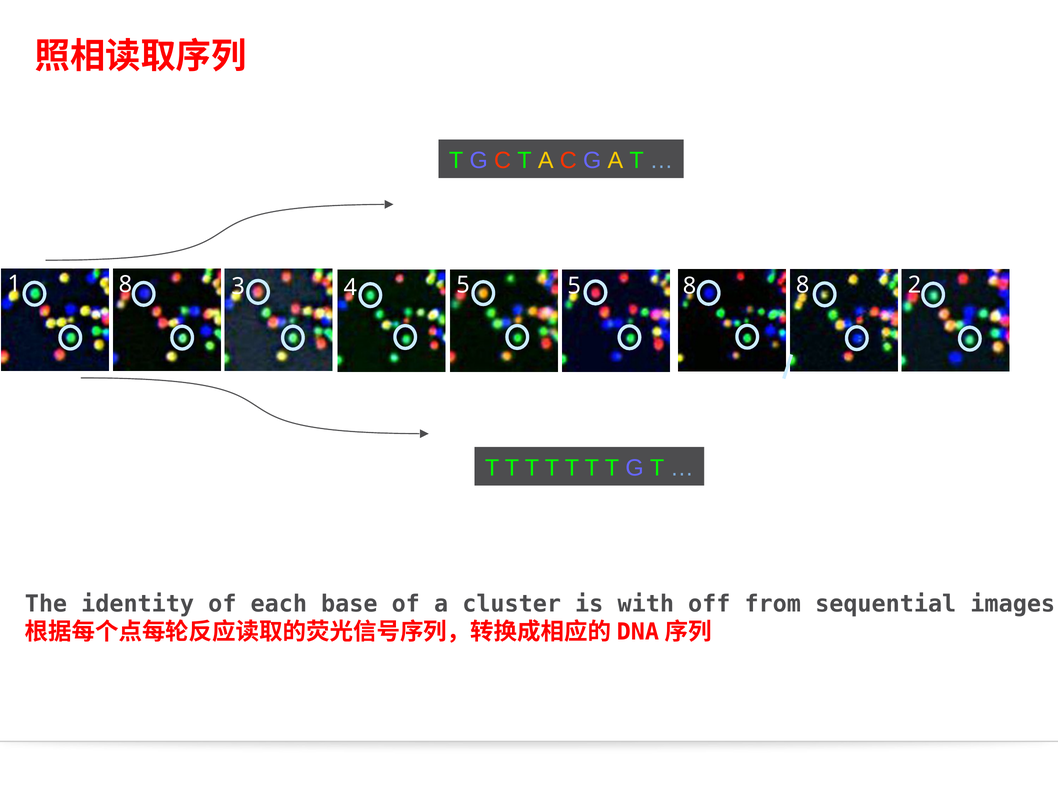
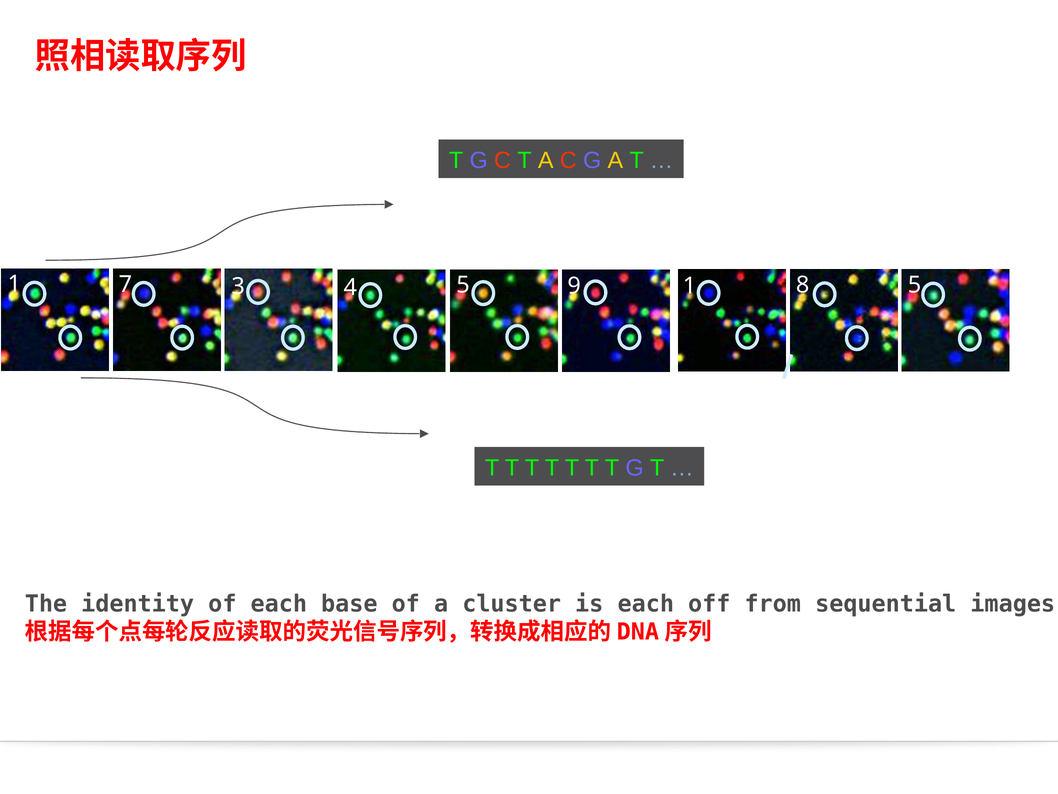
1 8: 8 -> 7 (125, 284)
3 8: 8 -> 1 (690, 286)
8 2: 2 -> 5 (915, 285)
5 5: 5 -> 9 (574, 286)
is with: with -> each (646, 604)
